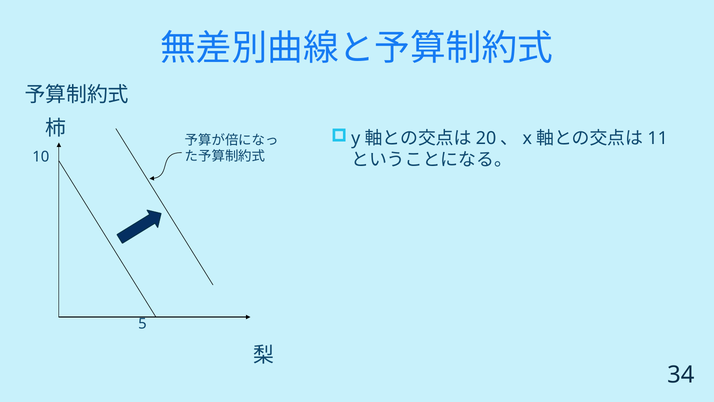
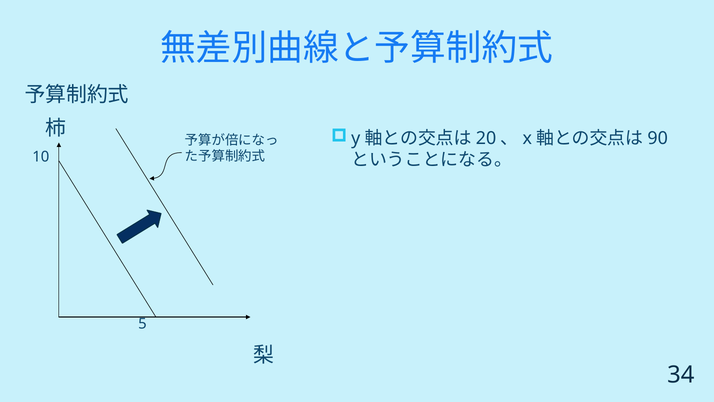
11: 11 -> 90 (658, 138)
